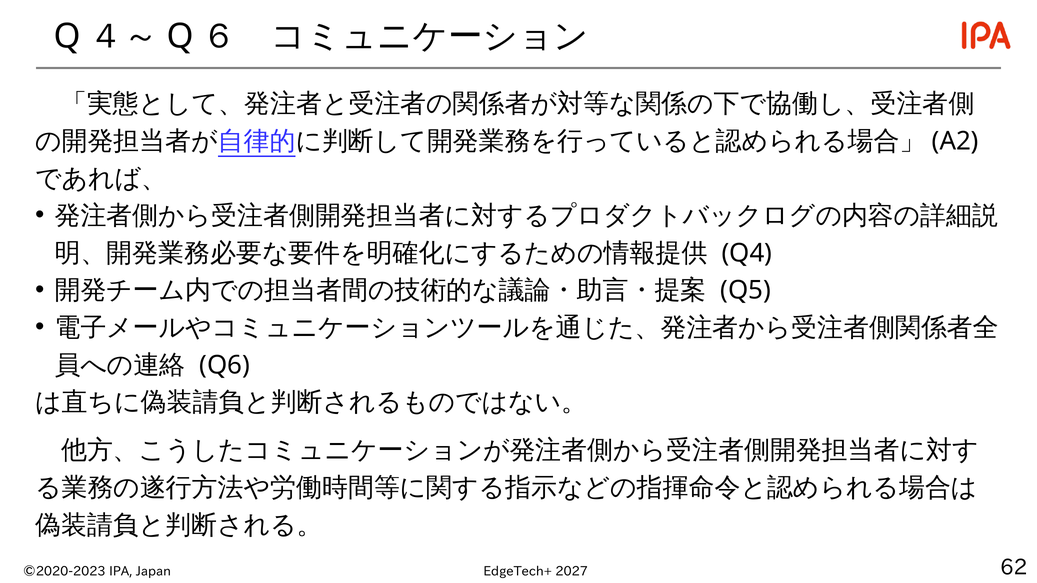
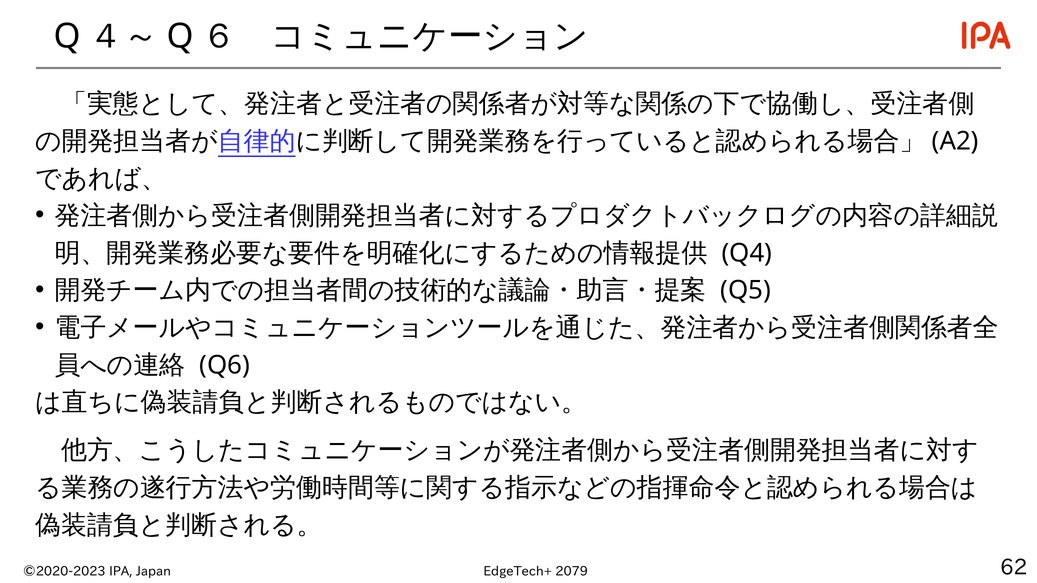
2027: 2027 -> 2079 (572, 572)
